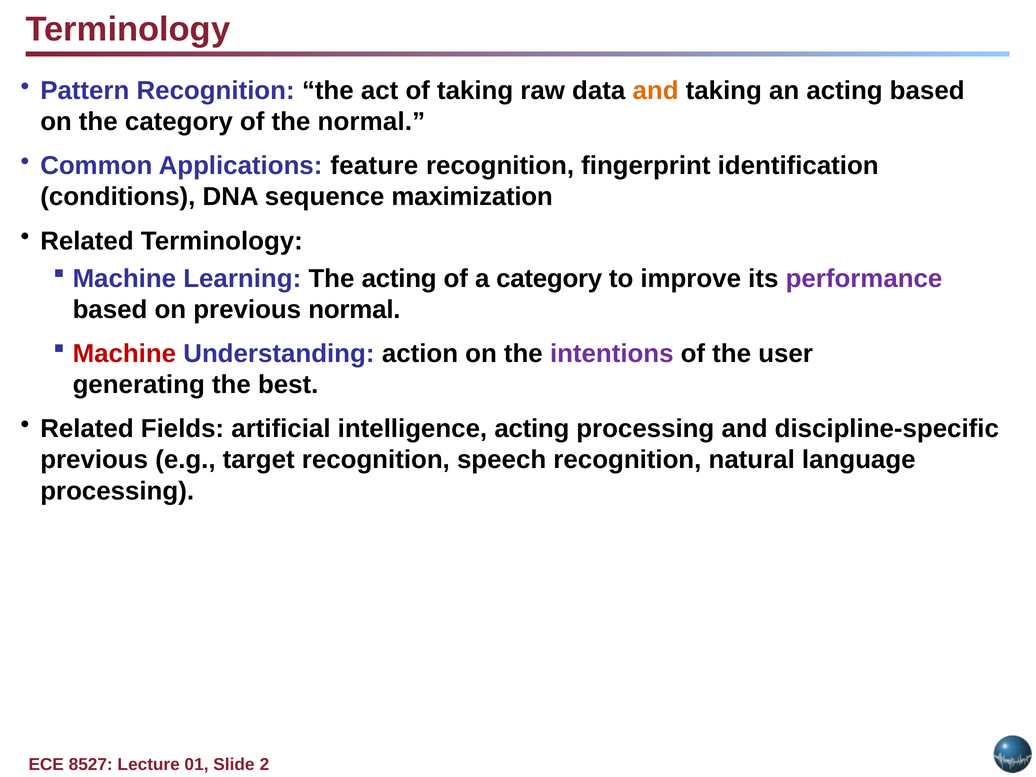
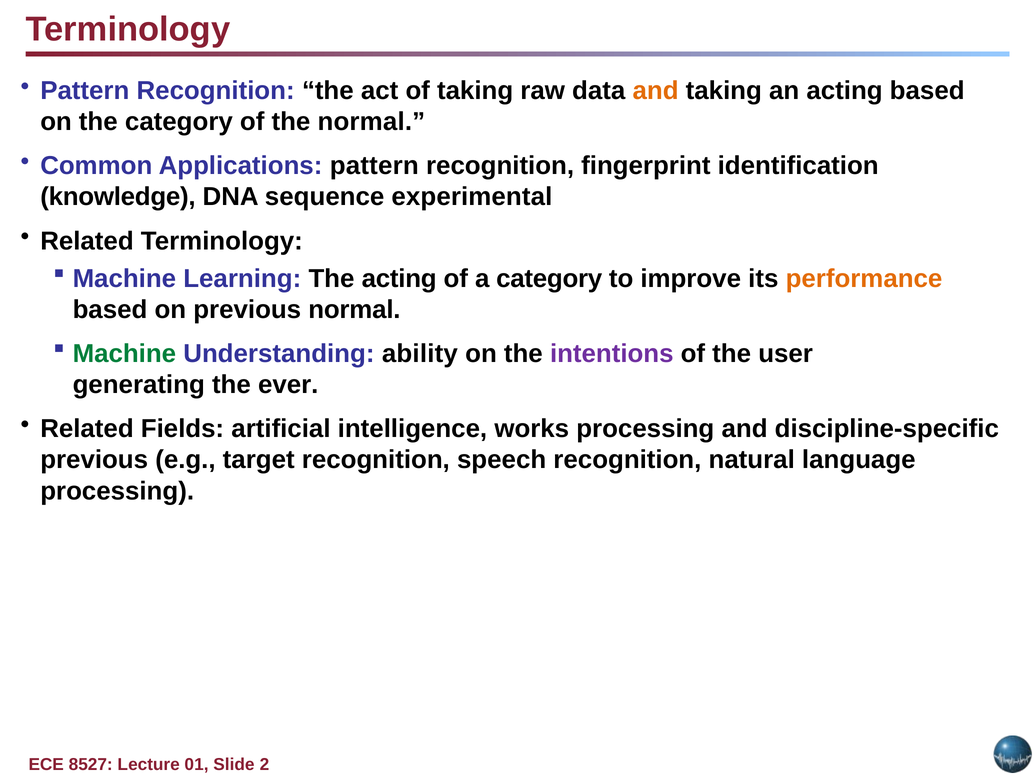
Applications feature: feature -> pattern (374, 166)
conditions: conditions -> knowledge (118, 197)
maximization: maximization -> experimental (472, 197)
performance colour: purple -> orange (864, 279)
Machine colour: red -> green (124, 354)
action: action -> ability (420, 354)
best: best -> ever (288, 385)
intelligence acting: acting -> works (532, 429)
